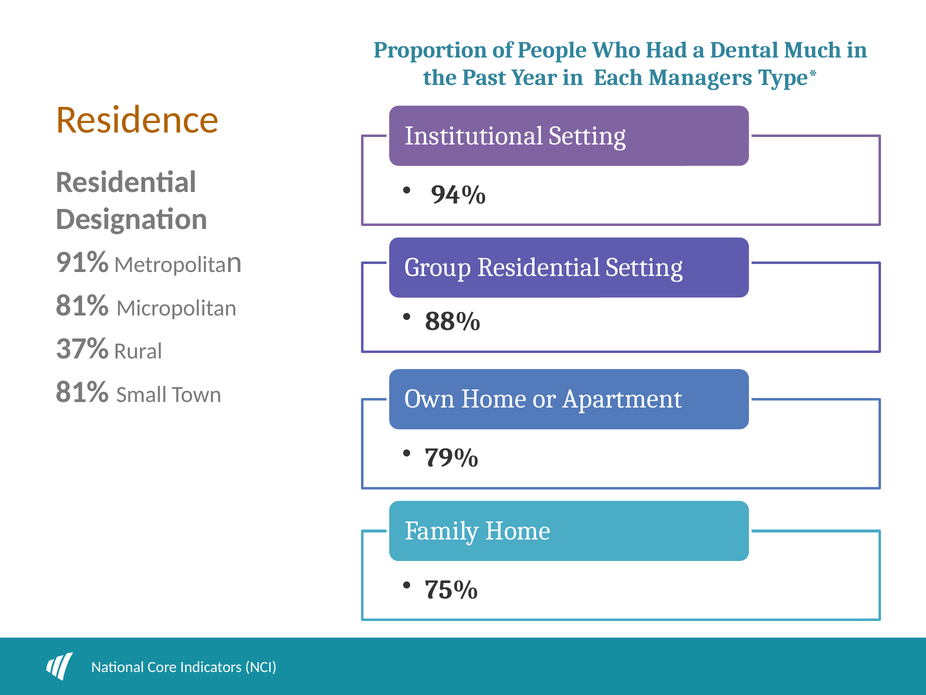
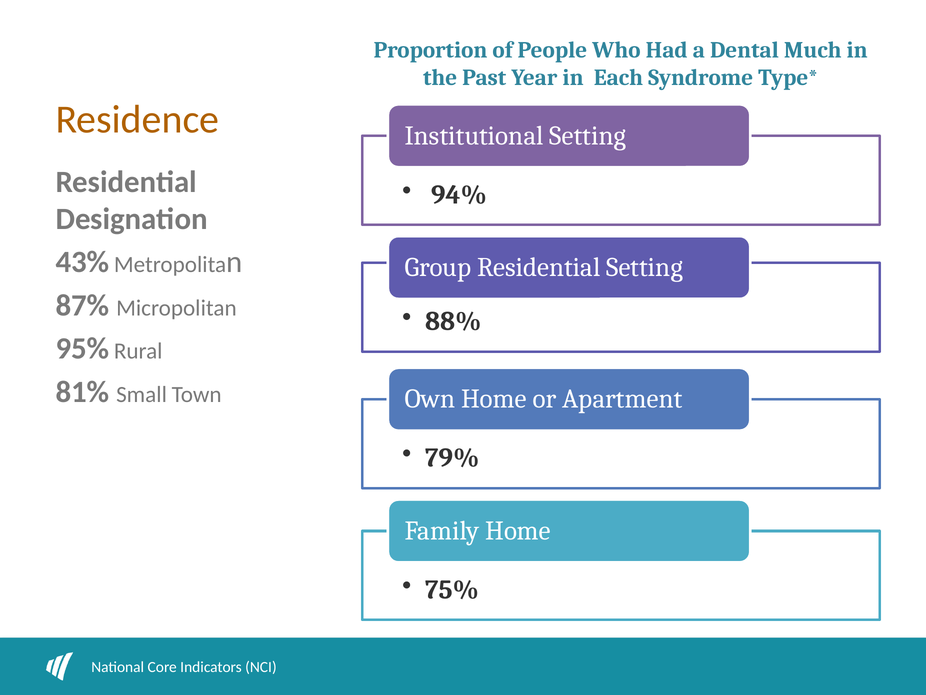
Managers: Managers -> Syndrome (701, 78)
91%: 91% -> 43% (82, 262)
81%: 81% -> 87% (82, 305)
37%: 37% -> 95% (82, 348)
